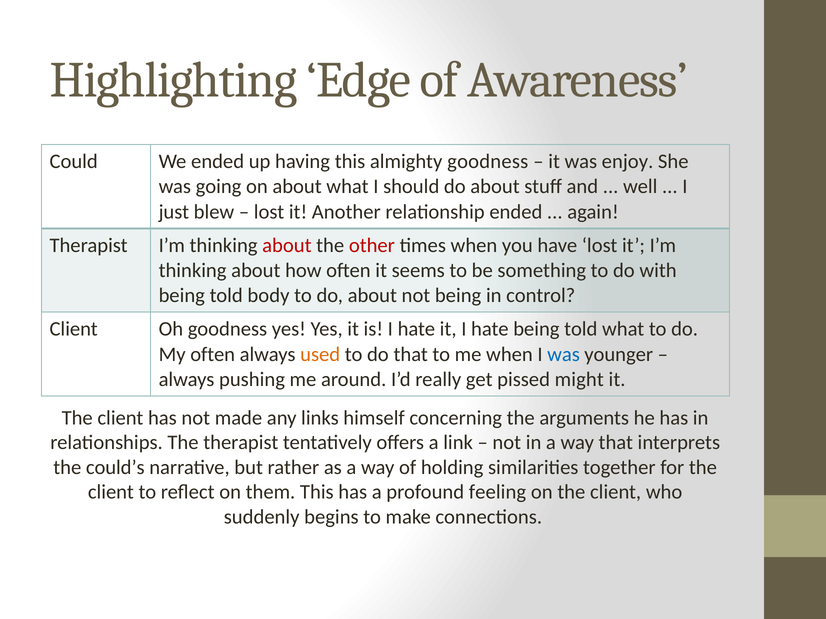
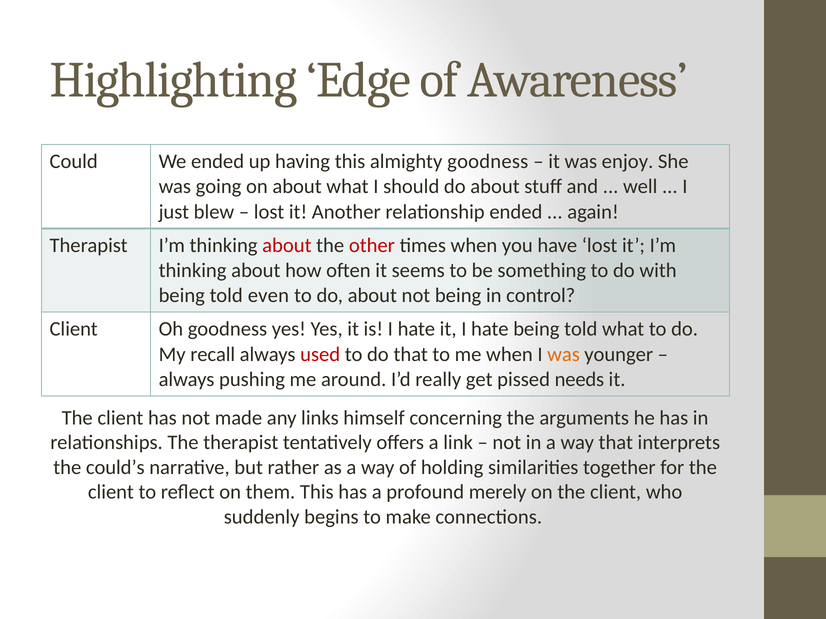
body: body -> even (268, 296)
My often: often -> recall (213, 355)
used colour: orange -> red (320, 355)
was colour: blue -> orange (564, 355)
might: might -> needs (579, 380)
feeling: feeling -> merely (498, 492)
